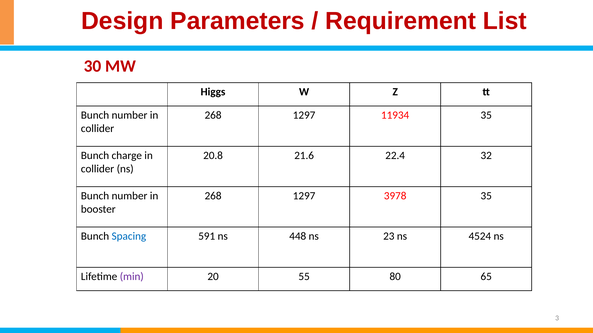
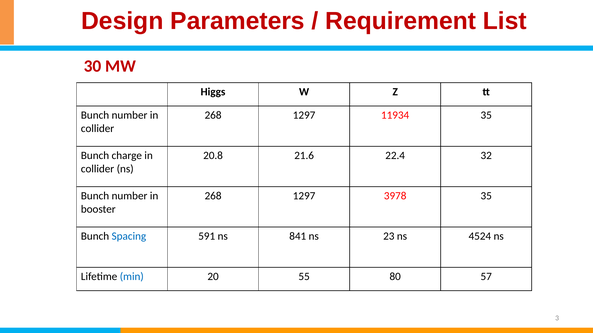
448: 448 -> 841 (298, 237)
min colour: purple -> blue (132, 277)
65: 65 -> 57 (486, 277)
